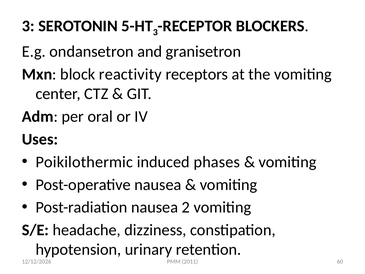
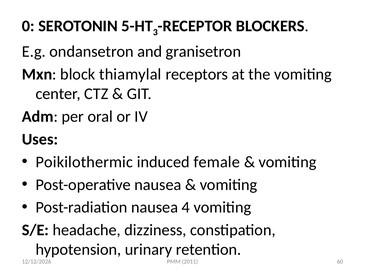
3: 3 -> 0 (28, 26)
reactivity: reactivity -> thiamylal (130, 74)
phases: phases -> female (217, 162)
2: 2 -> 4 (186, 207)
